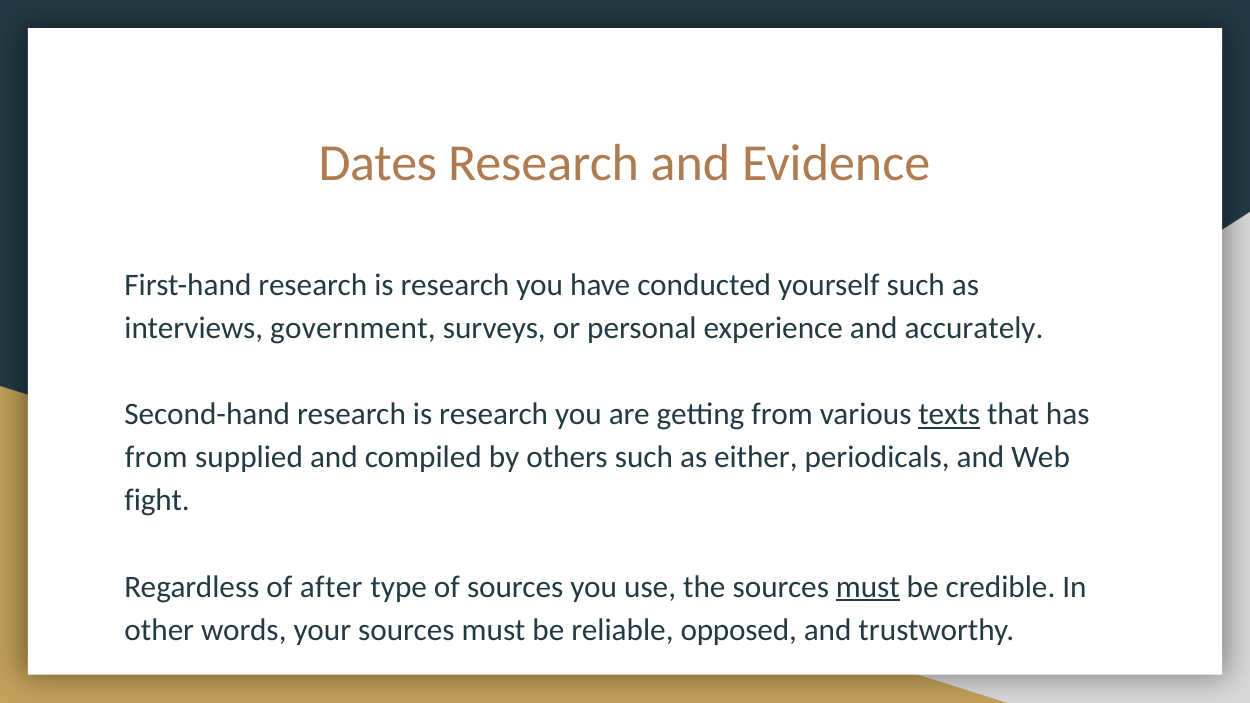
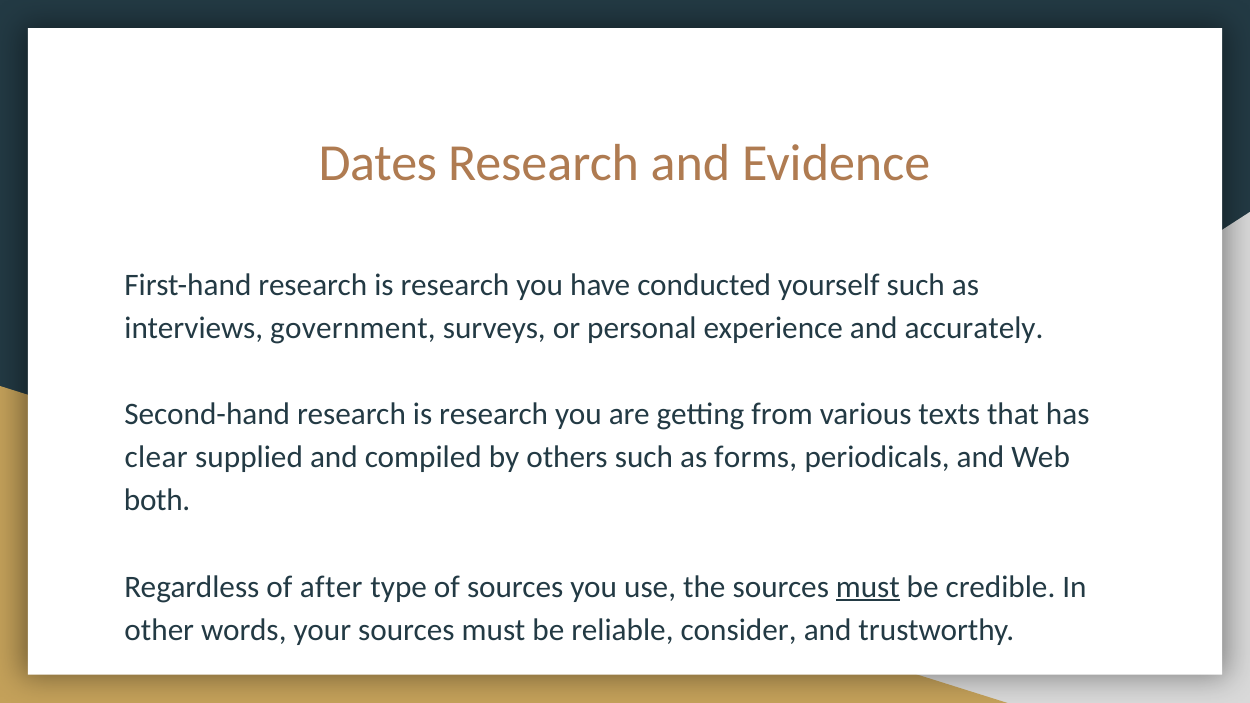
texts underline: present -> none (949, 414)
from: from -> clear (156, 458)
either: either -> forms (756, 458)
fight: fight -> both (157, 501)
opposed: opposed -> consider (739, 630)
